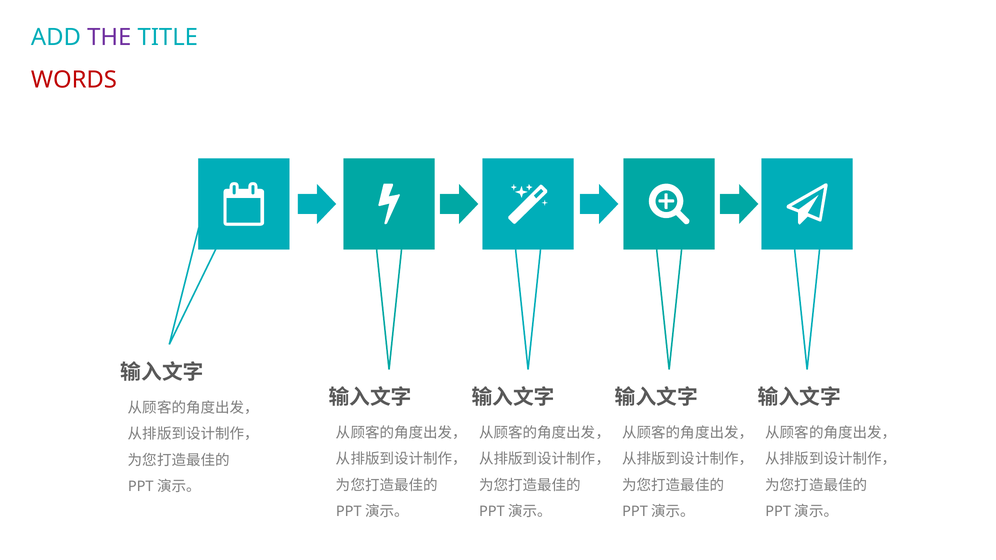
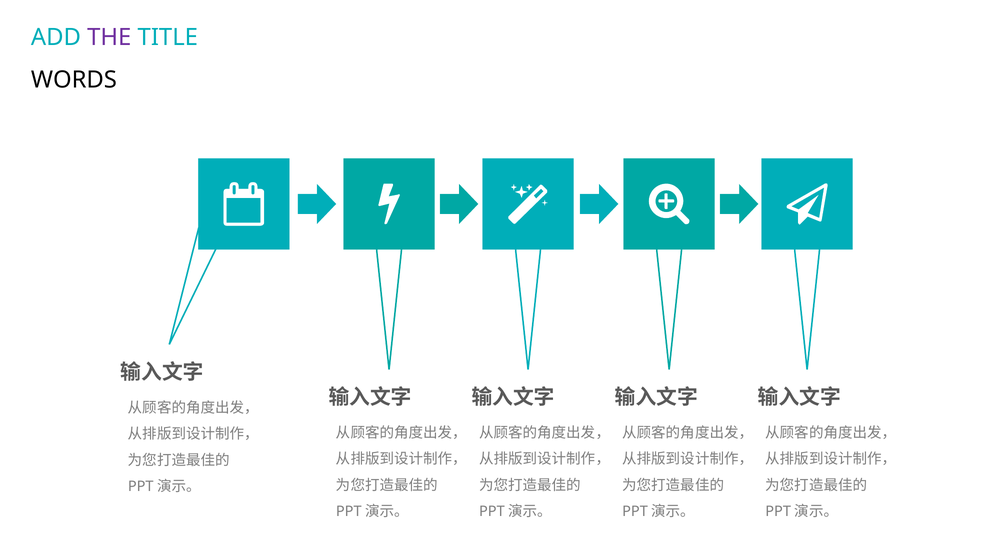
WORDS colour: red -> black (74, 80)
